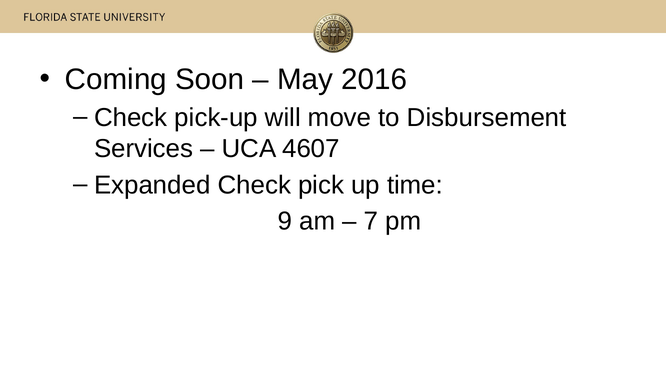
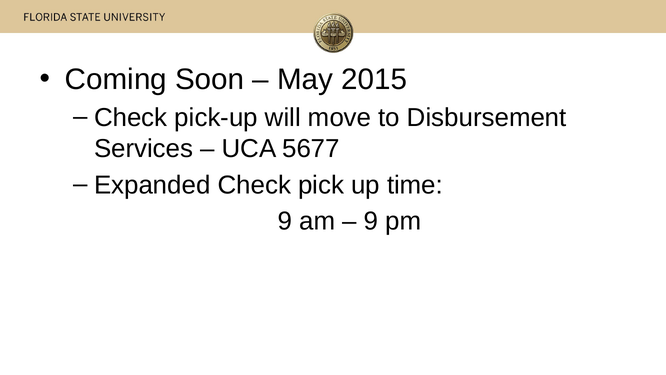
2016: 2016 -> 2015 (374, 79)
4607: 4607 -> 5677 (311, 149)
7: 7 -> 9 (371, 221)
